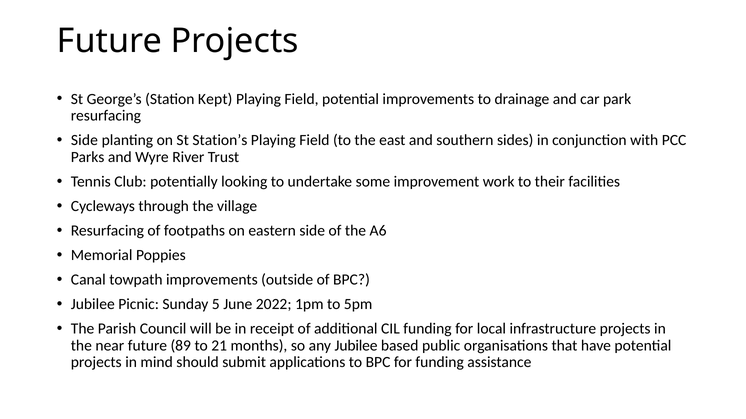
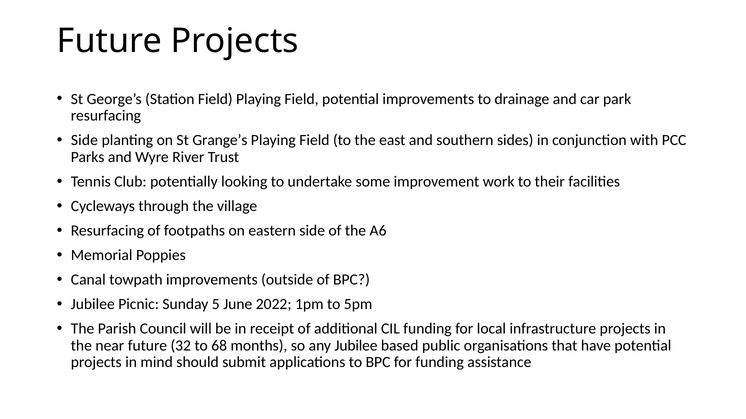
Station Kept: Kept -> Field (215, 99)
Station’s: Station’s -> Grange’s (220, 140)
89: 89 -> 32 (181, 346)
21: 21 -> 68 (219, 346)
